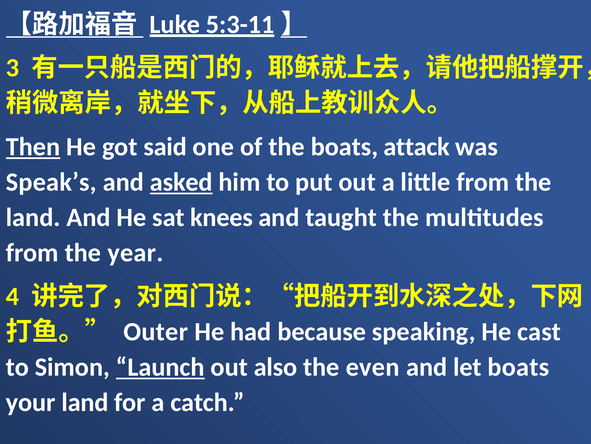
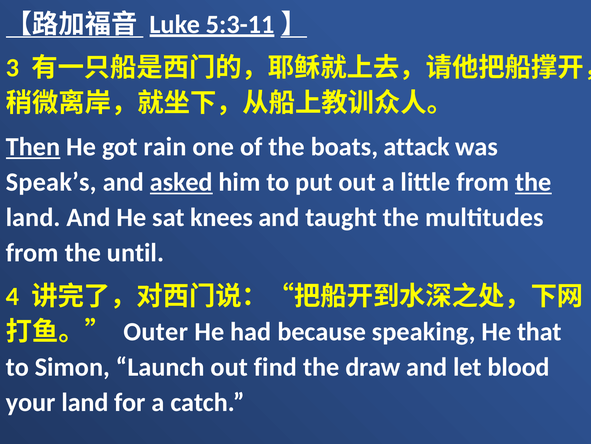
said: said -> rain (165, 147)
the underline: none -> present (533, 182)
year: year -> until (136, 253)
cast: cast -> that (539, 331)
Launch underline: present -> none (160, 367)
also: also -> find (275, 367)
even: even -> draw (373, 367)
let boats: boats -> blood (519, 367)
